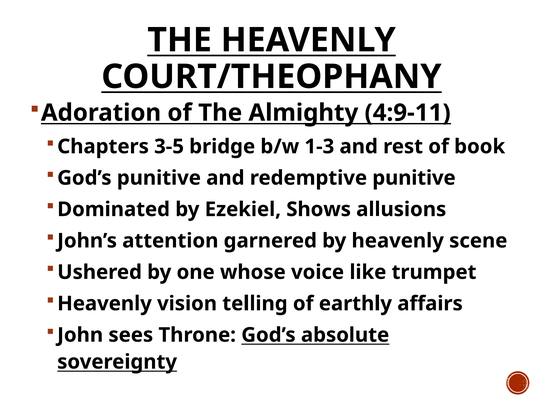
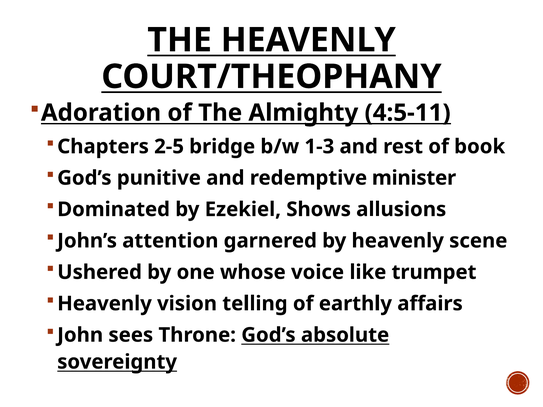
4:9-11: 4:9-11 -> 4:5-11 (408, 113)
3-5: 3-5 -> 2-5 (169, 147)
redemptive punitive: punitive -> minister (414, 178)
